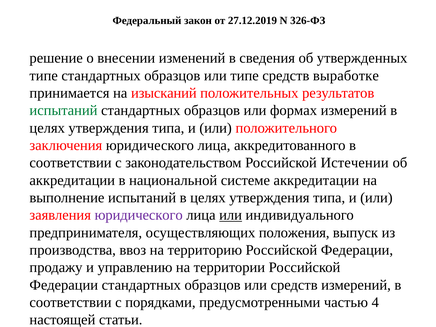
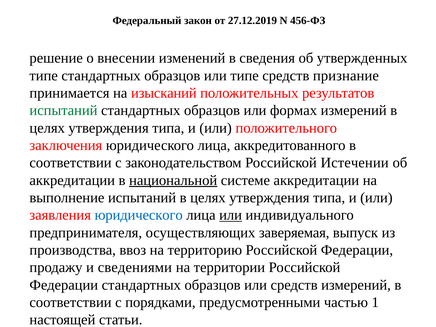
326-ФЗ: 326-ФЗ -> 456-ФЗ (308, 21)
выработке: выработке -> признание (346, 76)
национальной underline: none -> present (173, 180)
юридического colour: purple -> blue (139, 215)
положения: положения -> заверяемая (294, 233)
управлению: управлению -> сведениями (135, 267)
4: 4 -> 1 (375, 302)
